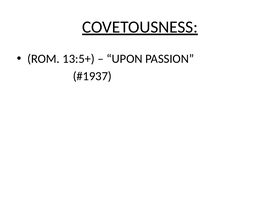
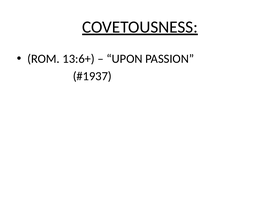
13:5+: 13:5+ -> 13:6+ (79, 59)
